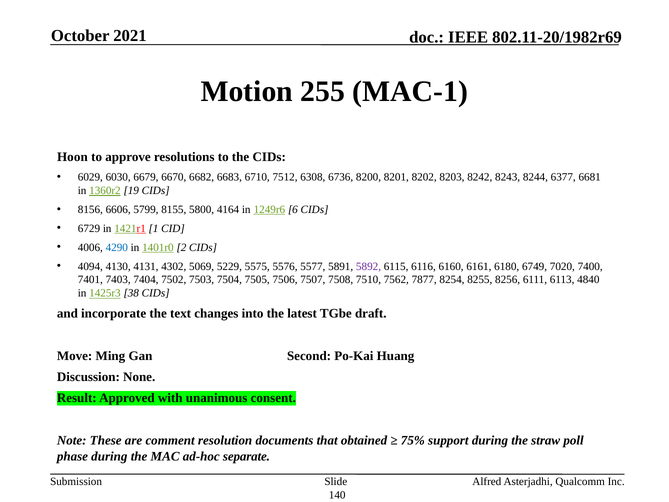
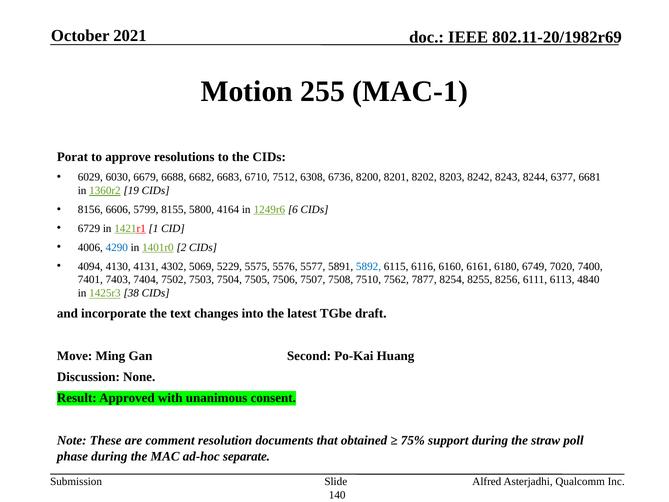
Hoon: Hoon -> Porat (72, 157)
6670: 6670 -> 6688 (174, 177)
5892 colour: purple -> blue (369, 266)
